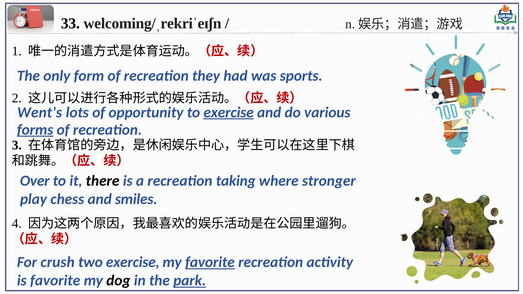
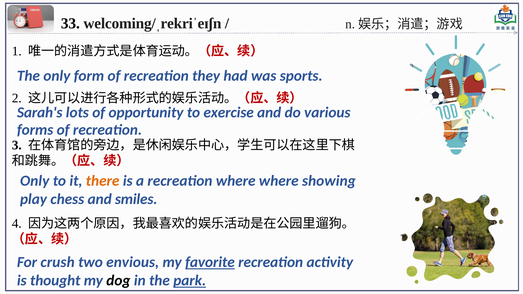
Went's: Went's -> Sarah's (40, 112)
exercise underline: present -> none (229, 112)
forms underline: present -> none (35, 130)
Over: Over -> Only (35, 181)
there colour: black -> orange (103, 181)
recreation taking: taking -> where (236, 181)
stronger: stronger -> showing (329, 181)
two exercise: exercise -> envious (133, 262)
is favorite: favorite -> thought (55, 281)
